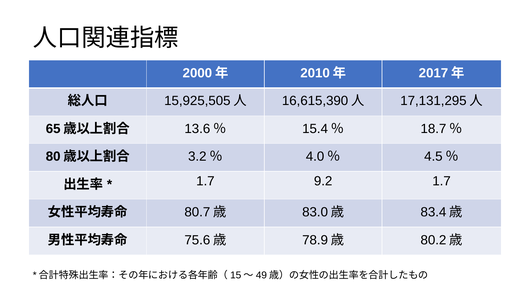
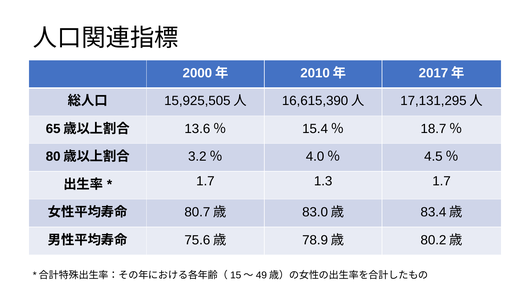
9.2: 9.2 -> 1.3 (323, 181)
